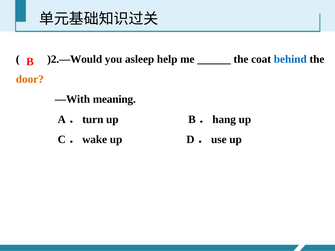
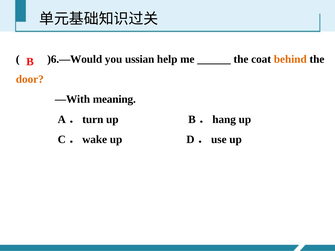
)2.—Would: )2.—Would -> )6.—Would (75, 59)
asleep: asleep -> ussian (140, 59)
behind colour: blue -> orange (290, 59)
